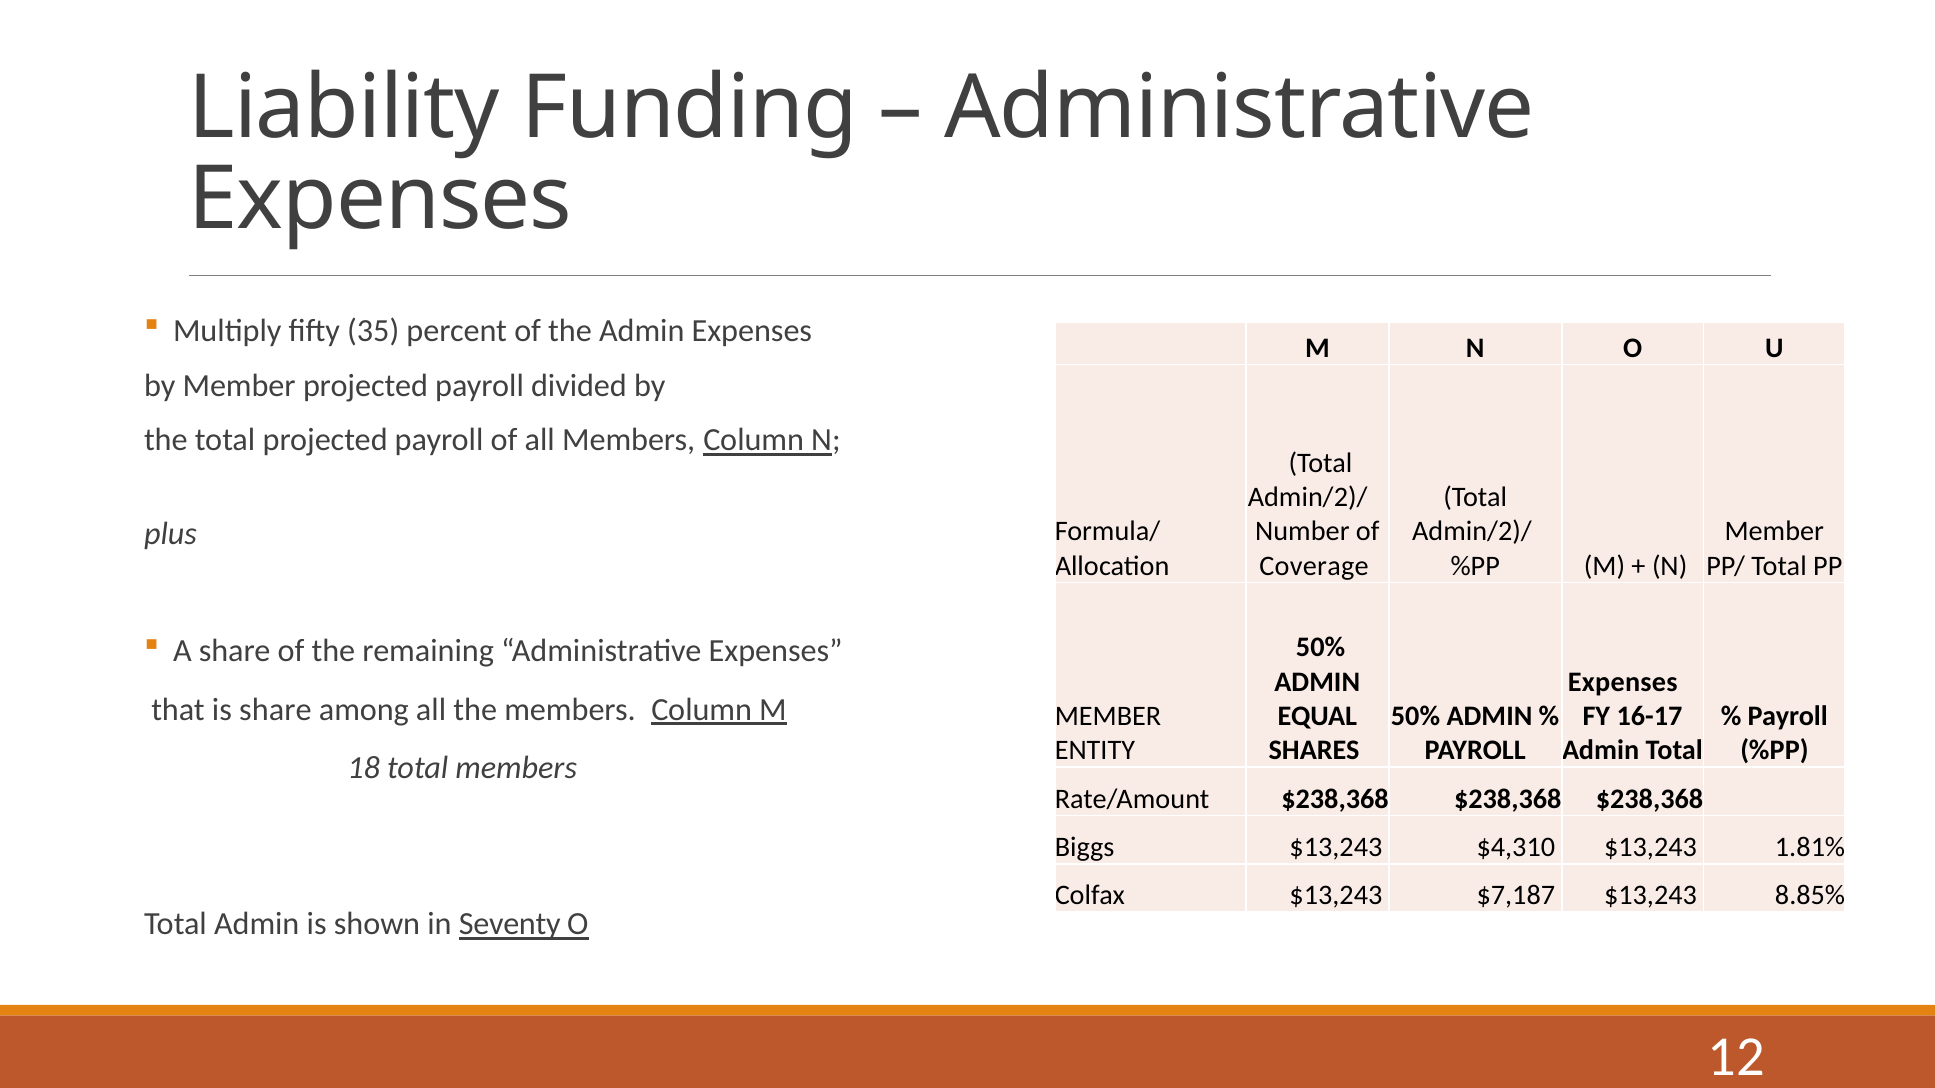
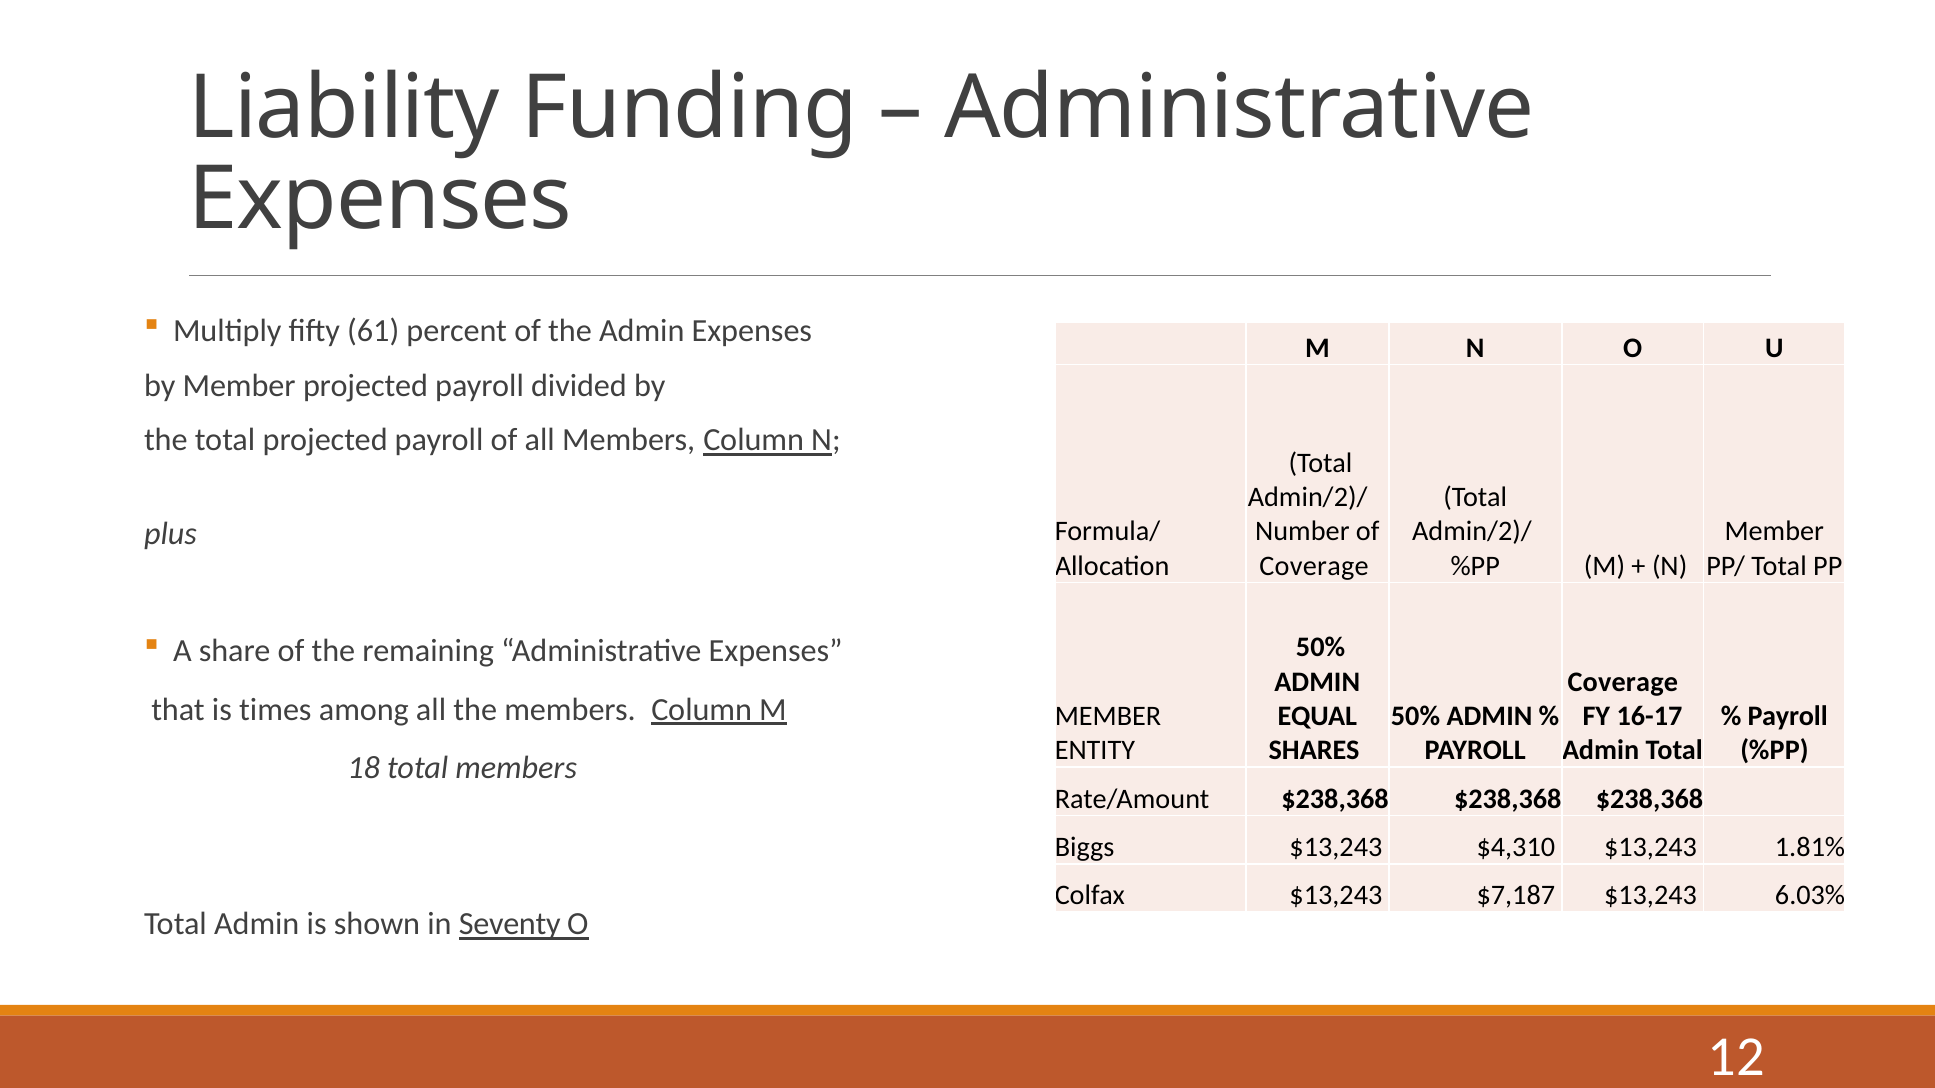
35: 35 -> 61 (373, 331)
Expenses: Expenses -> Coverage (1623, 682)
is share: share -> times (275, 710)
8.85%: 8.85% -> 6.03% (1810, 896)
